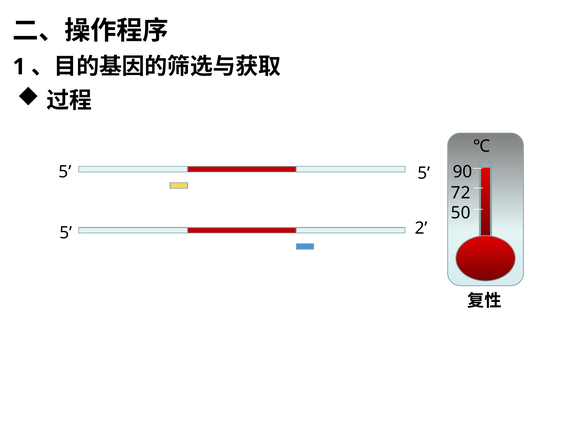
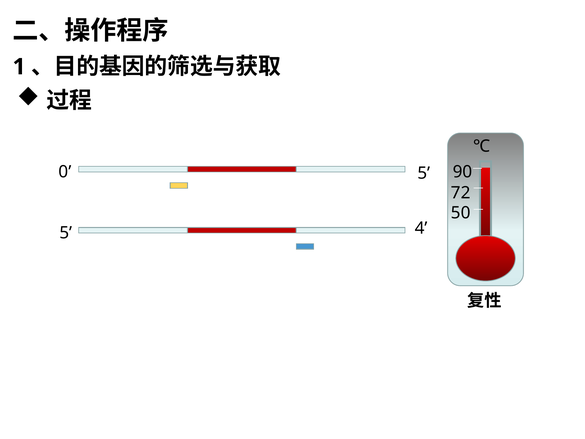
5: 5 -> 0 (65, 172)
2: 2 -> 4 (421, 228)
